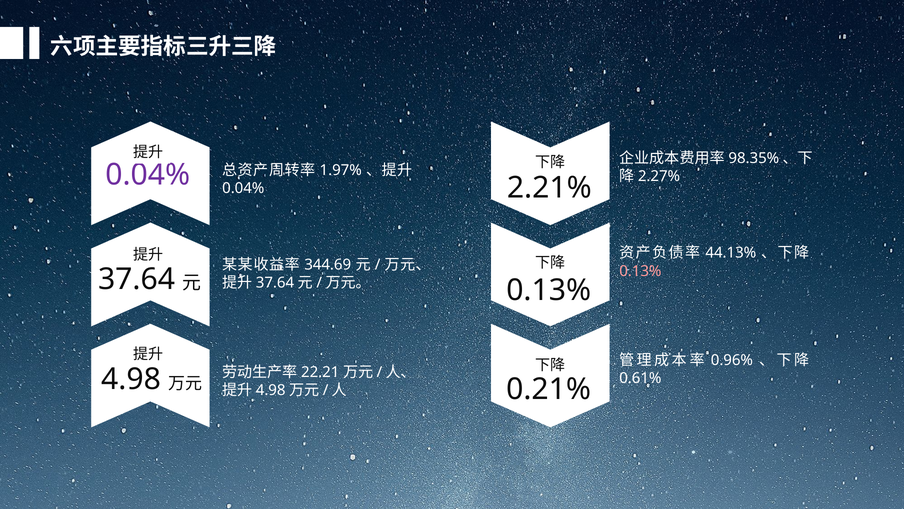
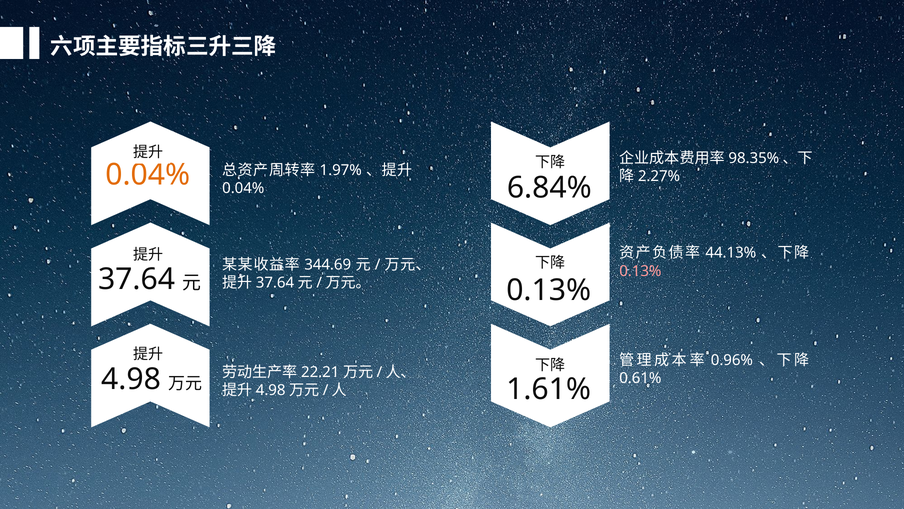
0.04% colour: purple -> orange (148, 175)
2.21%: 2.21% -> 6.84% (549, 188)
0.21%: 0.21% -> 1.61% (549, 389)
